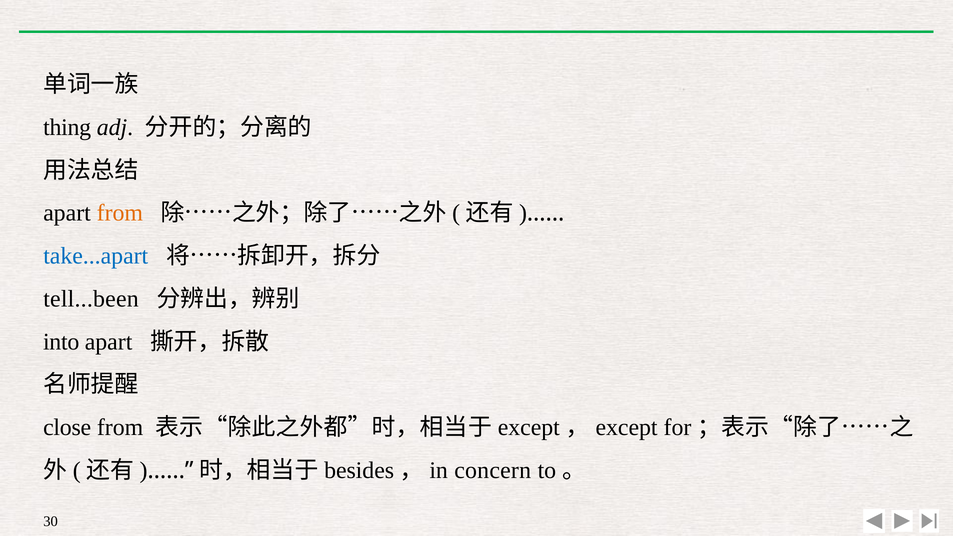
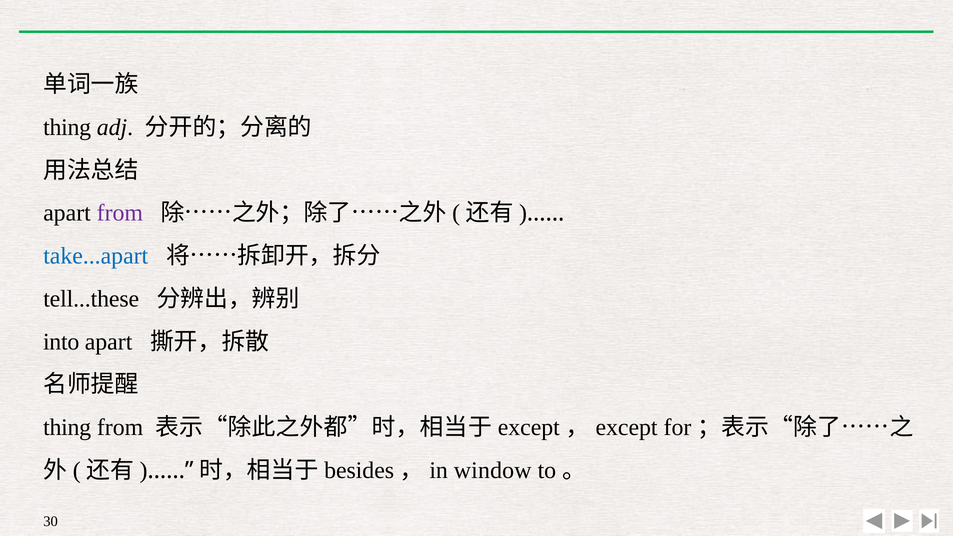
from colour: orange -> purple (120, 213)
tell...been: tell...been -> tell...these (91, 299)
close: close -> thing (67, 427)
concern: concern -> window (493, 470)
